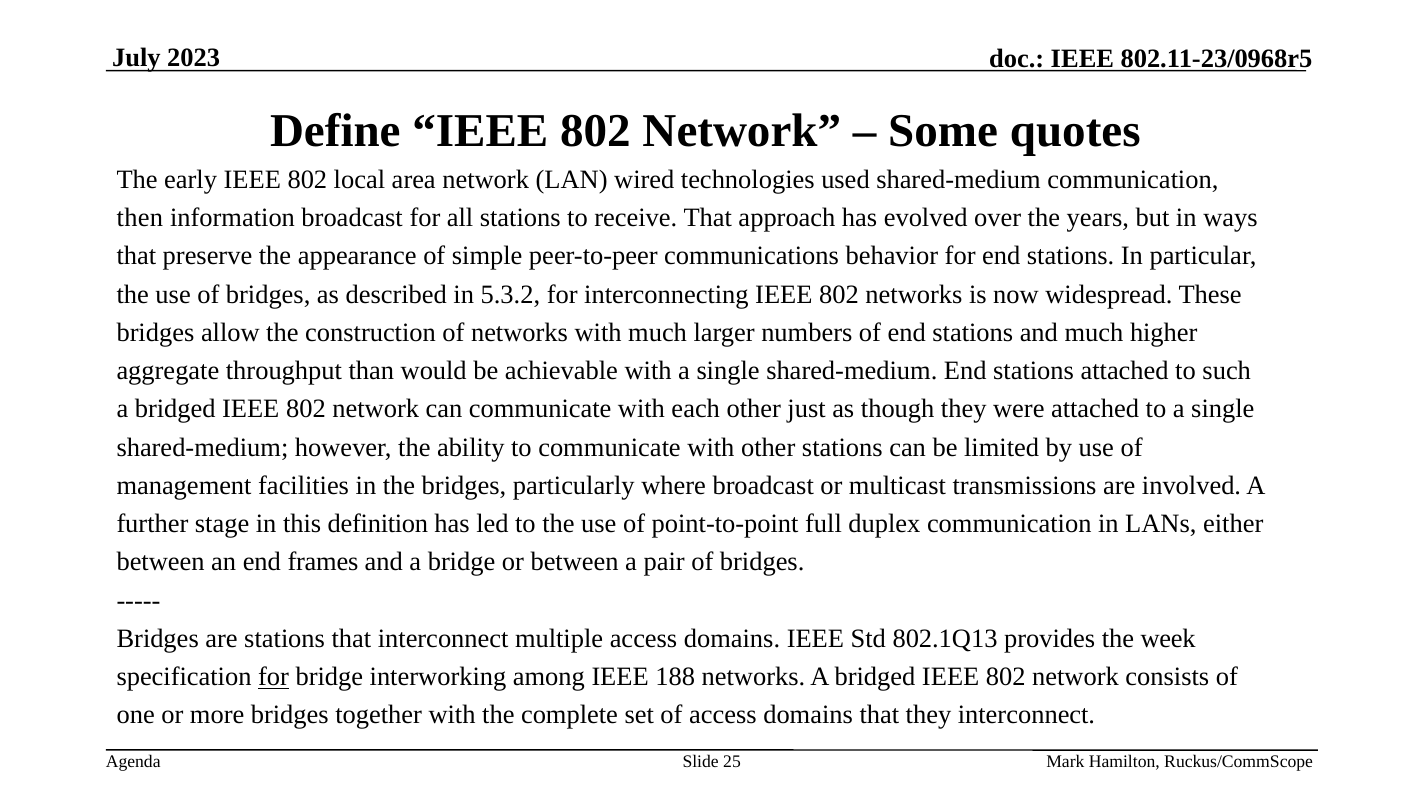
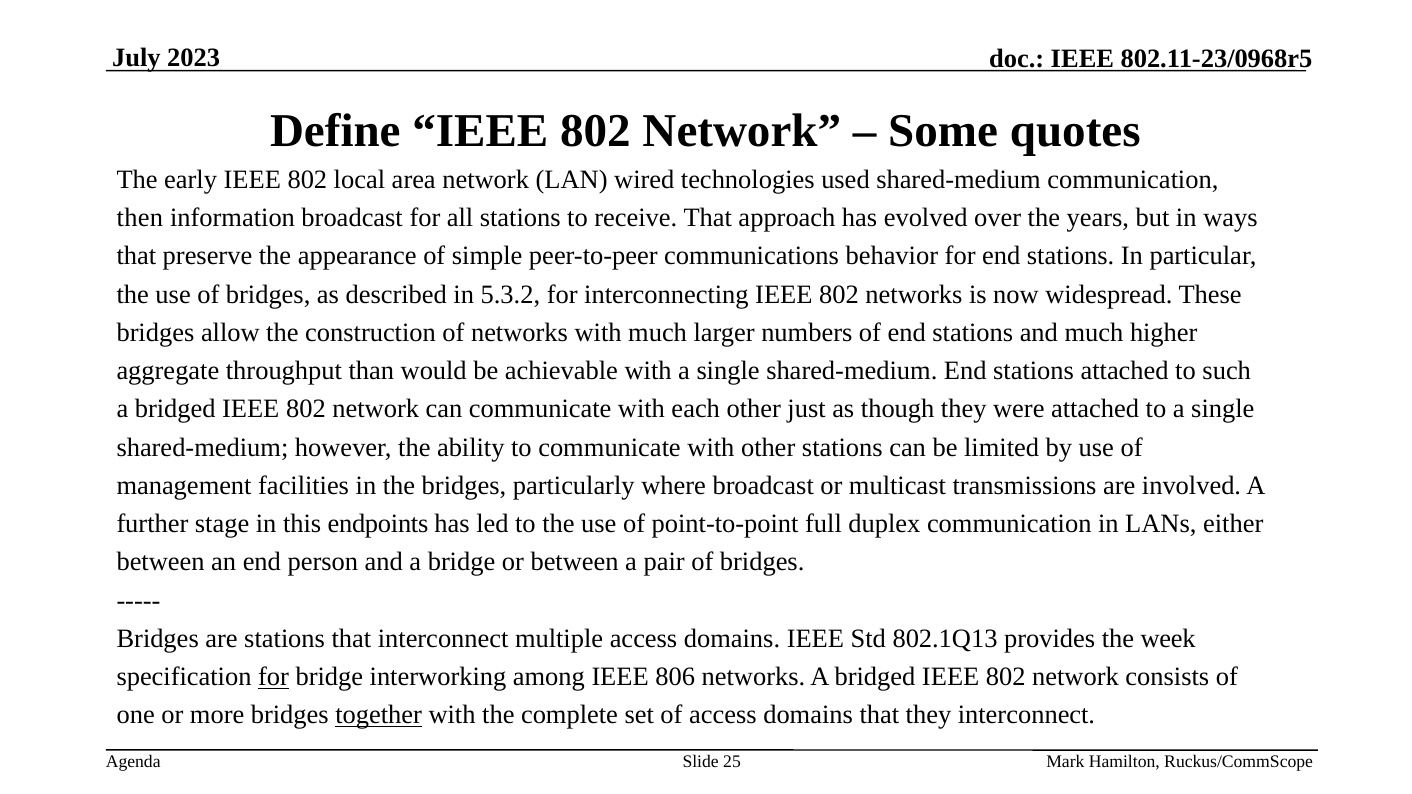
definition: definition -> endpoints (378, 524)
frames: frames -> person (323, 562)
188: 188 -> 806 (675, 677)
together underline: none -> present (379, 715)
